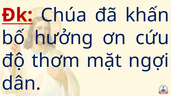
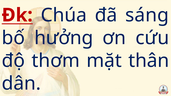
khấn: khấn -> sáng (147, 15)
ngợi: ngợi -> thân (149, 61)
